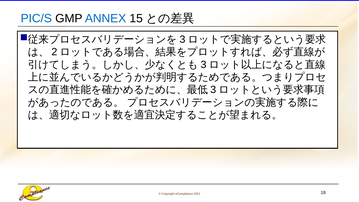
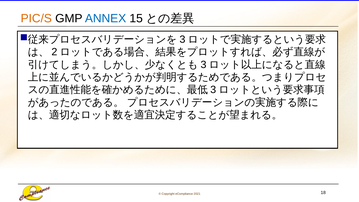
PIC/S colour: blue -> orange (36, 19)
